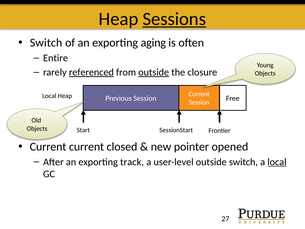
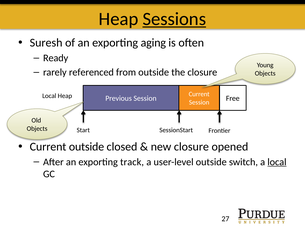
Switch: Switch -> Suresh (46, 43)
Entire: Entire -> Ready (56, 58)
referenced underline: present -> none (91, 72)
outside underline: present -> none (154, 72)
Current current: current -> outside (87, 147)
new pointer: pointer -> closure (191, 147)
